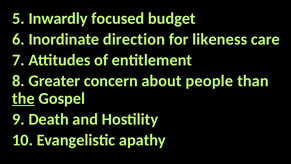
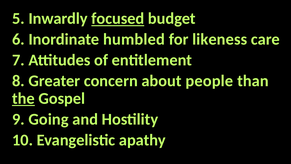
focused underline: none -> present (118, 19)
direction: direction -> humbled (134, 39)
Death: Death -> Going (49, 119)
